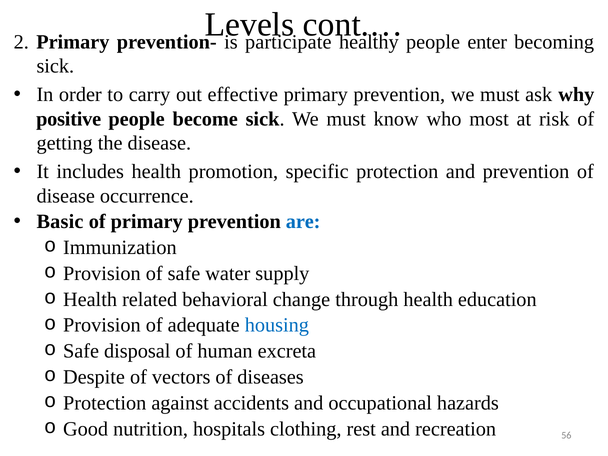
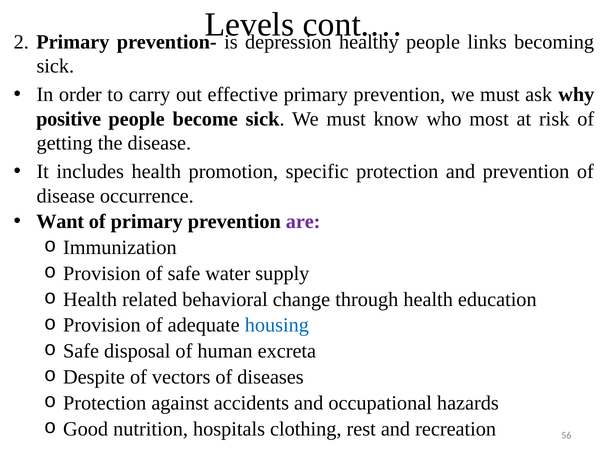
participate: participate -> depression (288, 42)
enter: enter -> links (487, 42)
Basic: Basic -> Want (60, 222)
are colour: blue -> purple (303, 222)
